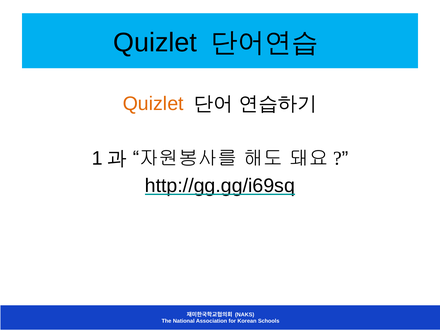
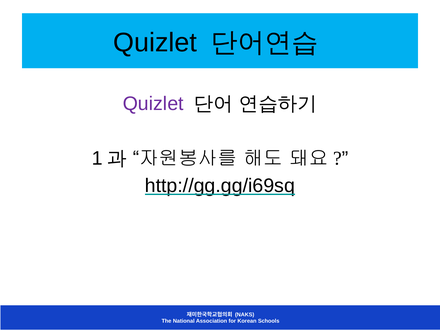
Quizlet colour: orange -> purple (153, 104)
